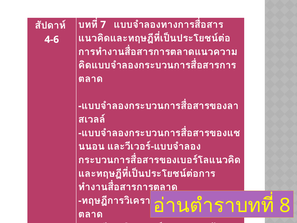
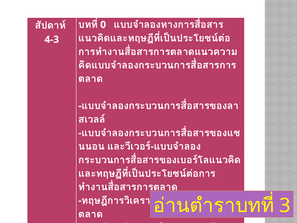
7: 7 -> 0 (103, 25)
4-6: 4-6 -> 4-3 (52, 40)
8: 8 -> 3 (285, 205)
